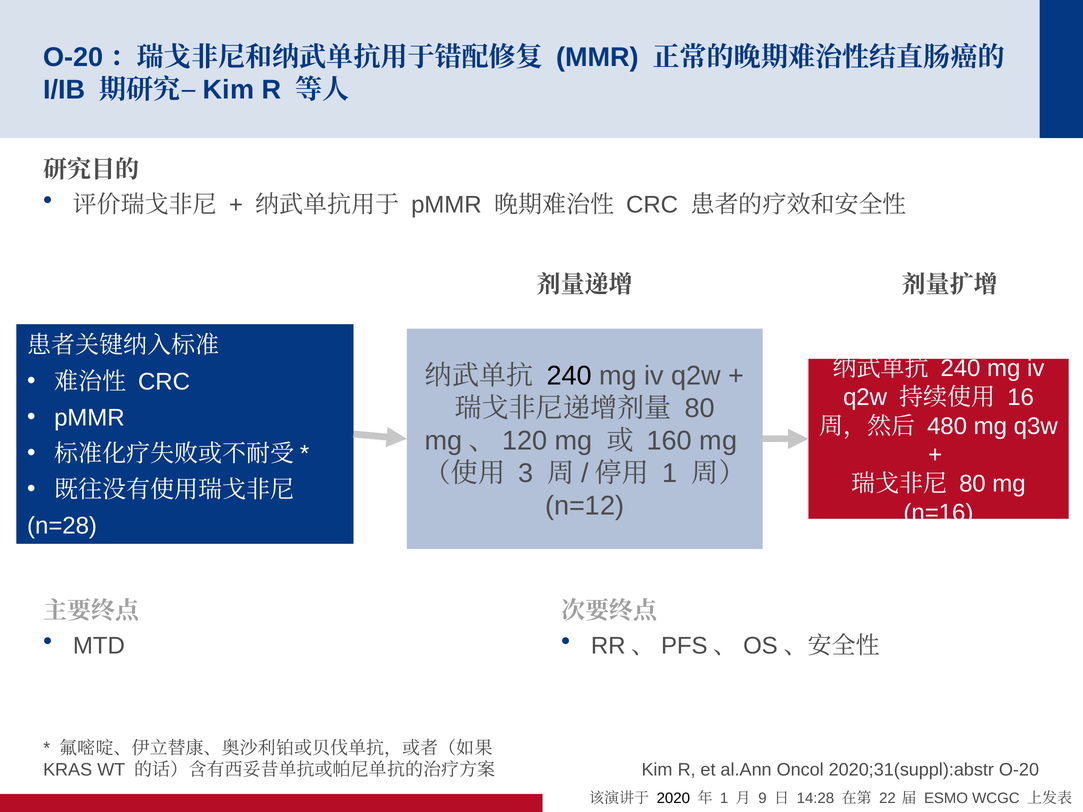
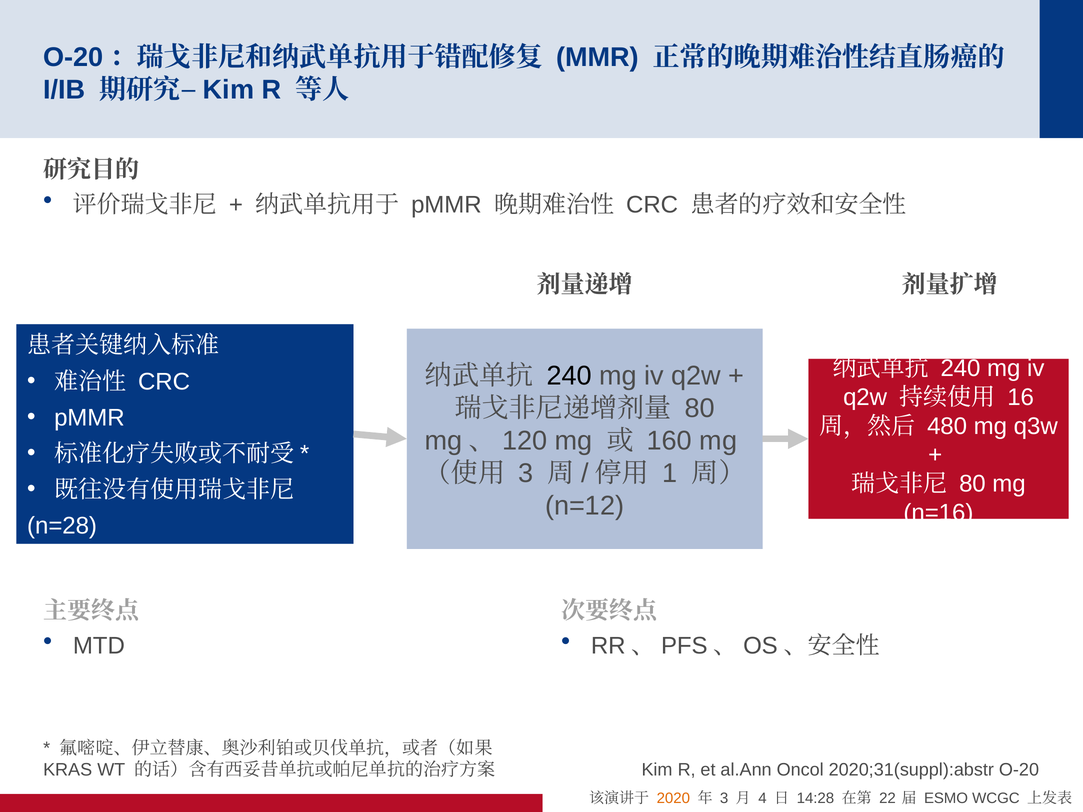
2020 colour: black -> orange (673, 798)
1: 1 -> 3 (724, 798)
9: 9 -> 4 (762, 798)
